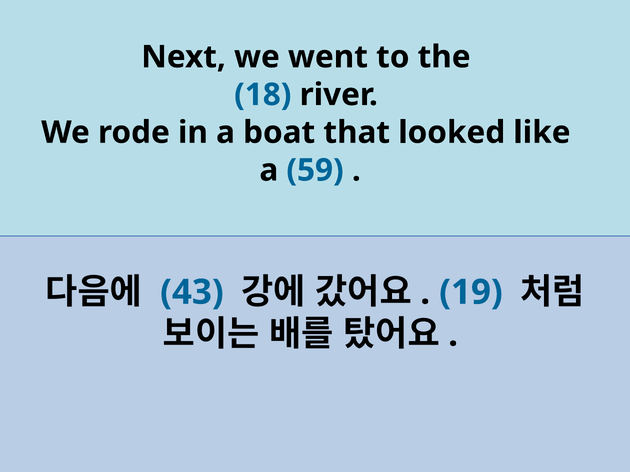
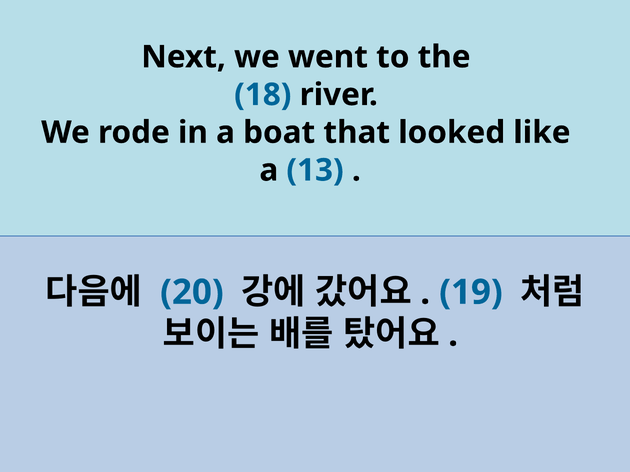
59: 59 -> 13 (315, 170)
43: 43 -> 20 (192, 293)
